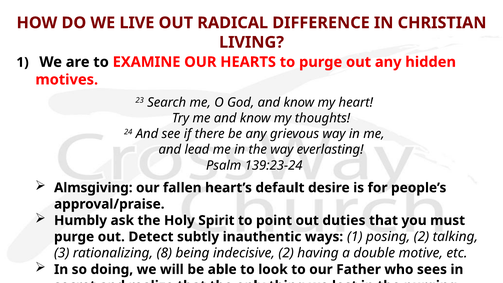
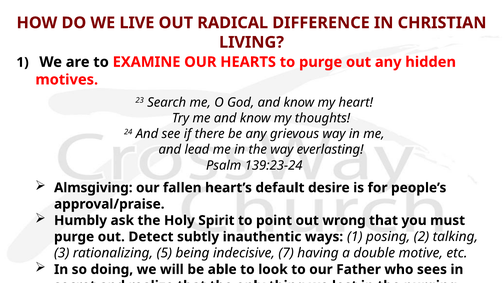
duties: duties -> wrong (344, 220)
8: 8 -> 5 (164, 253)
indecisive 2: 2 -> 7 (286, 253)
